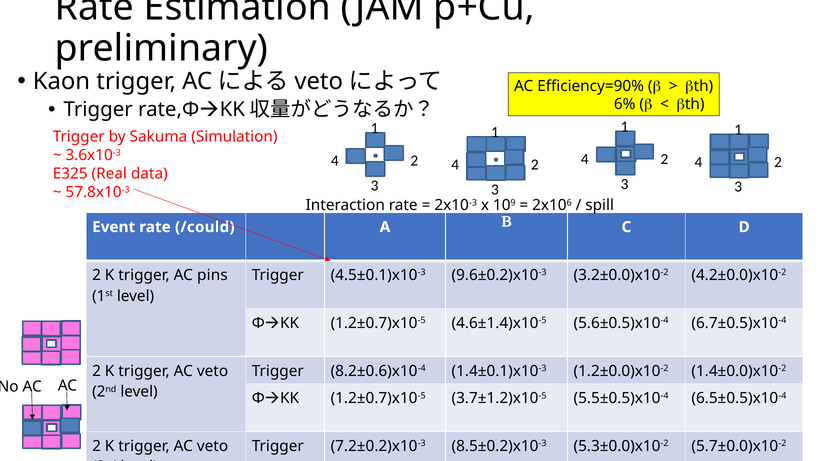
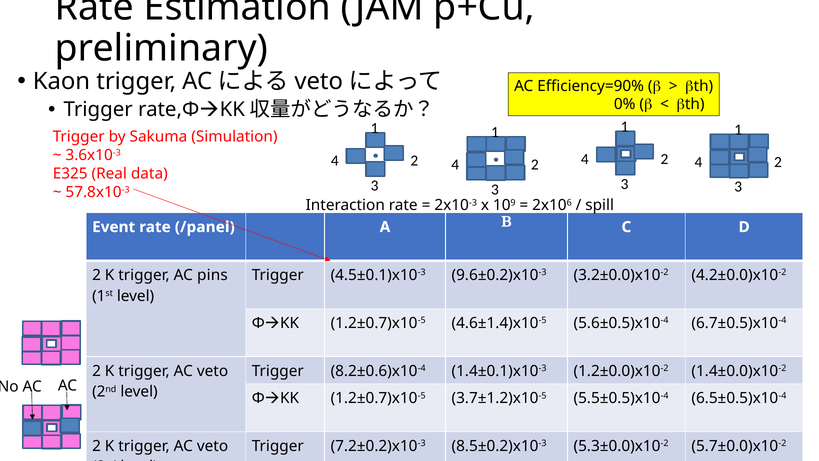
6%: 6% -> 0% (625, 104)
/could: /could -> /panel (205, 227)
